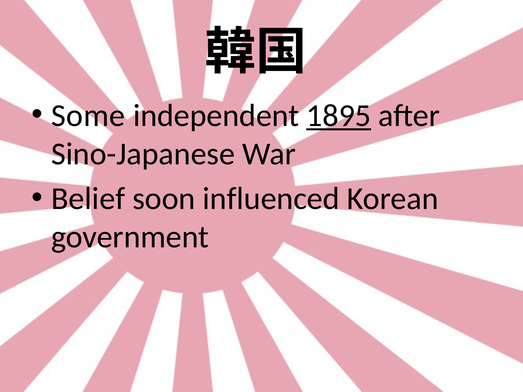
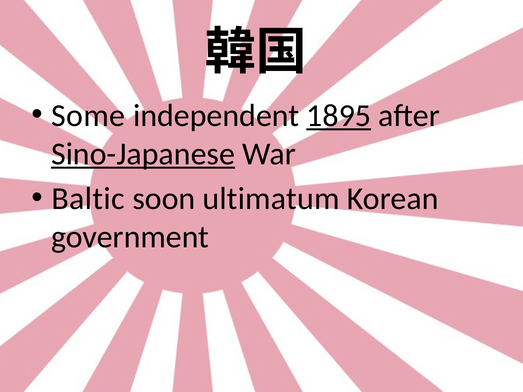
Sino-Japanese underline: none -> present (143, 154)
Belief: Belief -> Baltic (88, 199)
influenced: influenced -> ultimatum (271, 199)
